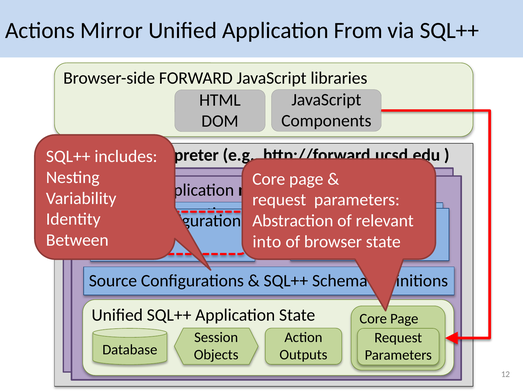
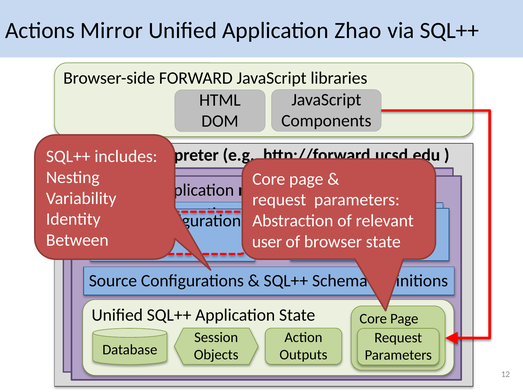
From: From -> Zhao (358, 30)
into: into -> user (267, 242)
